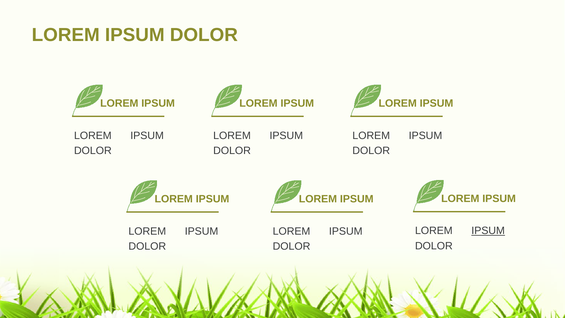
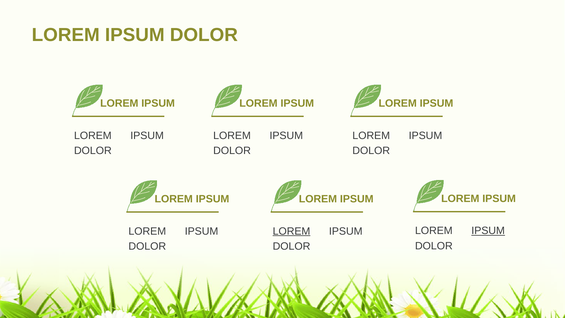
LOREM underline: none -> present (291, 231)
